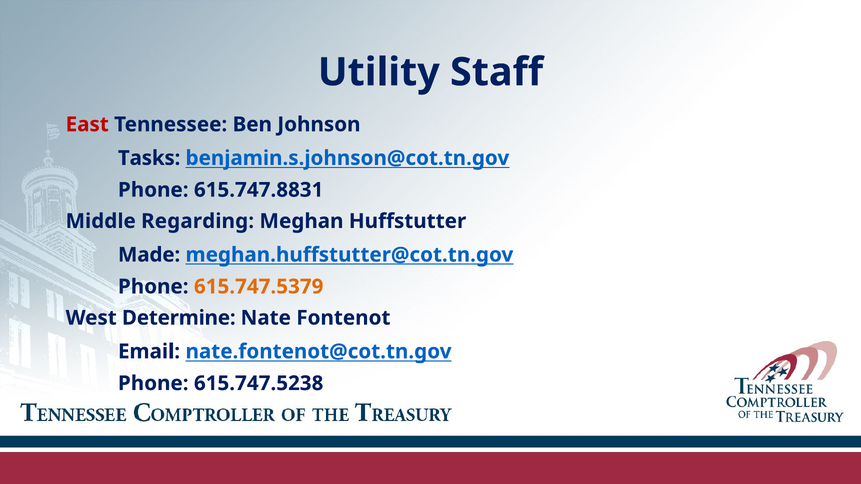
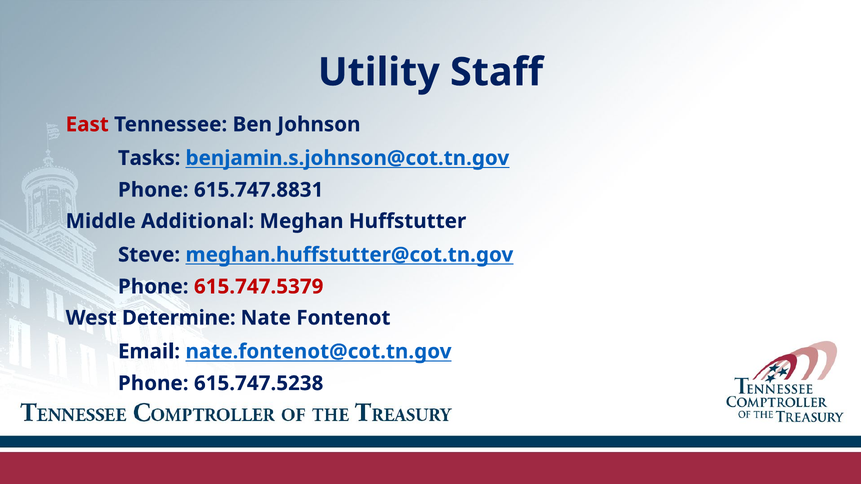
Regarding: Regarding -> Additional (198, 221)
Made: Made -> Steve (149, 255)
615.747.5379 colour: orange -> red (259, 287)
